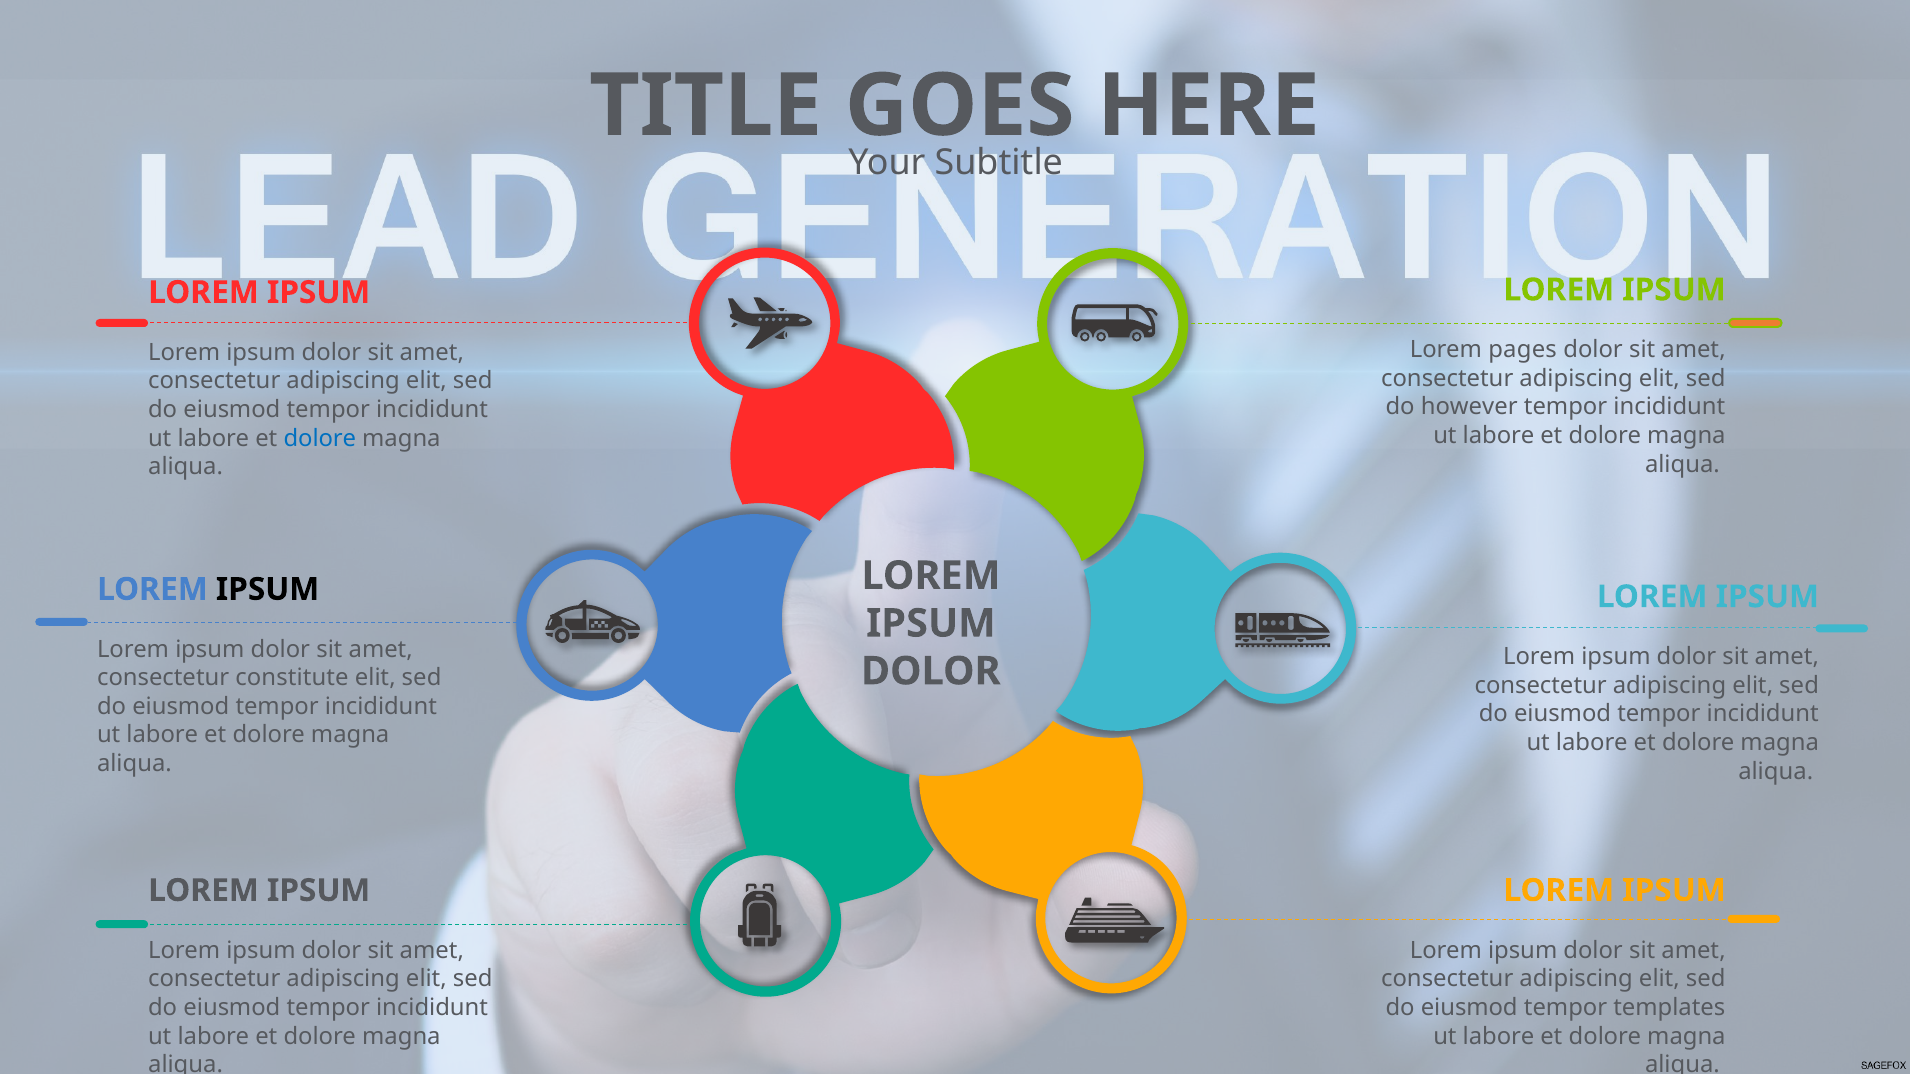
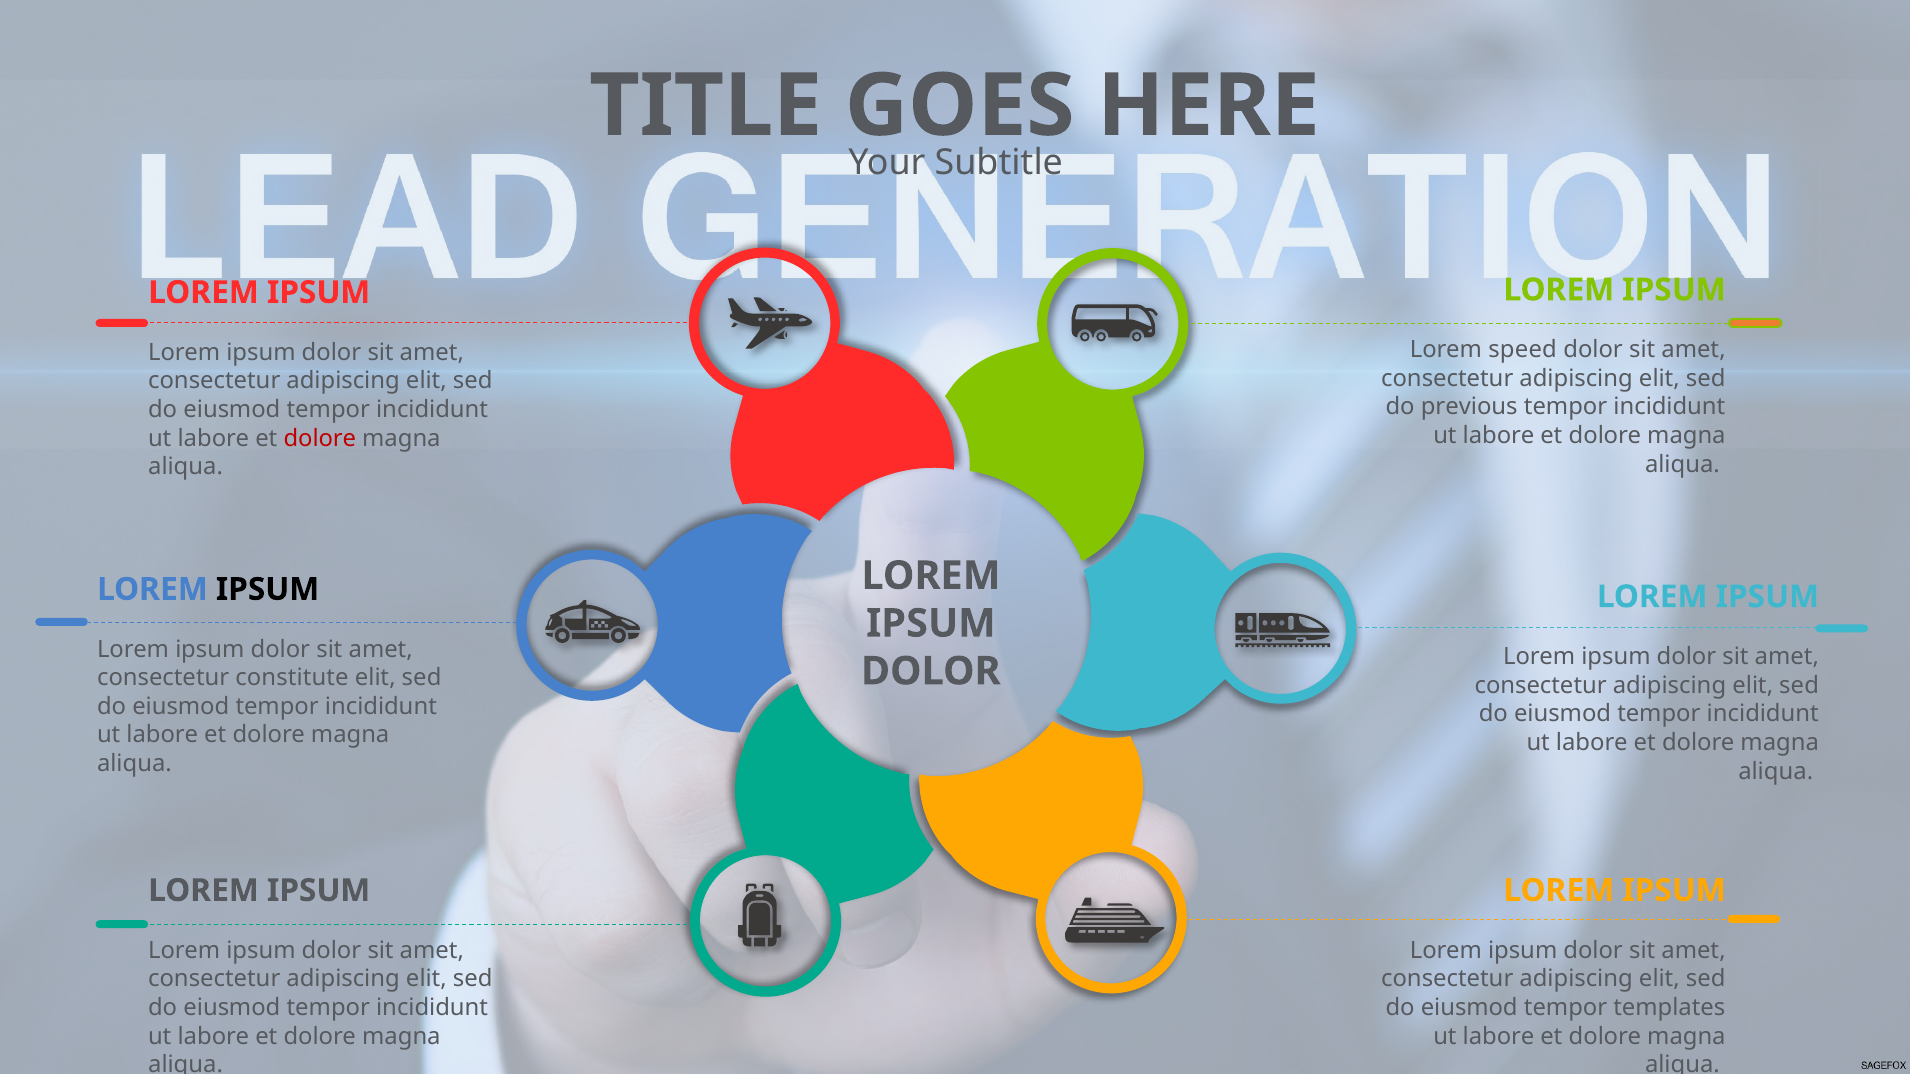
pages: pages -> speed (1523, 350)
however: however -> previous (1469, 407)
dolore colour: blue -> red (320, 438)
